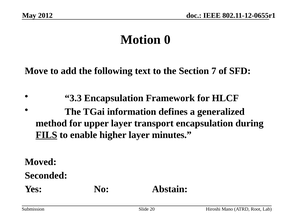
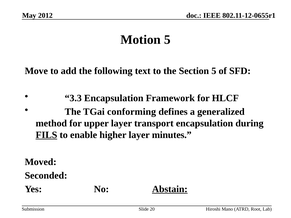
Motion 0: 0 -> 5 (167, 40)
Section 7: 7 -> 5 (214, 71)
information: information -> conforming (132, 112)
Abstain underline: none -> present (170, 189)
